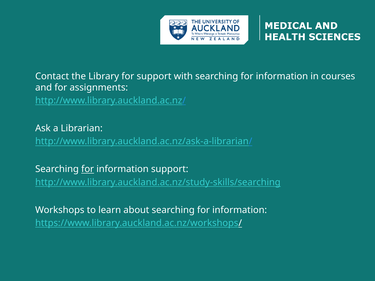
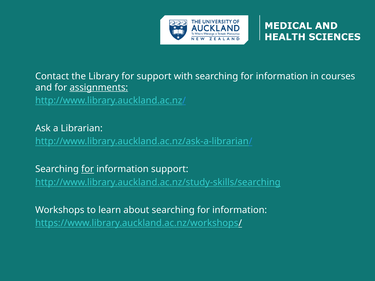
assignments underline: none -> present (99, 88)
